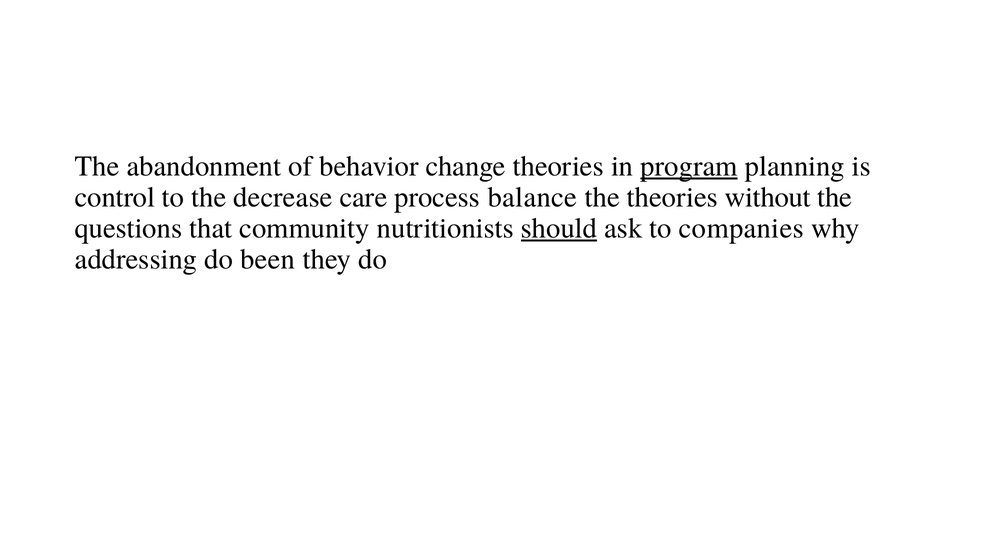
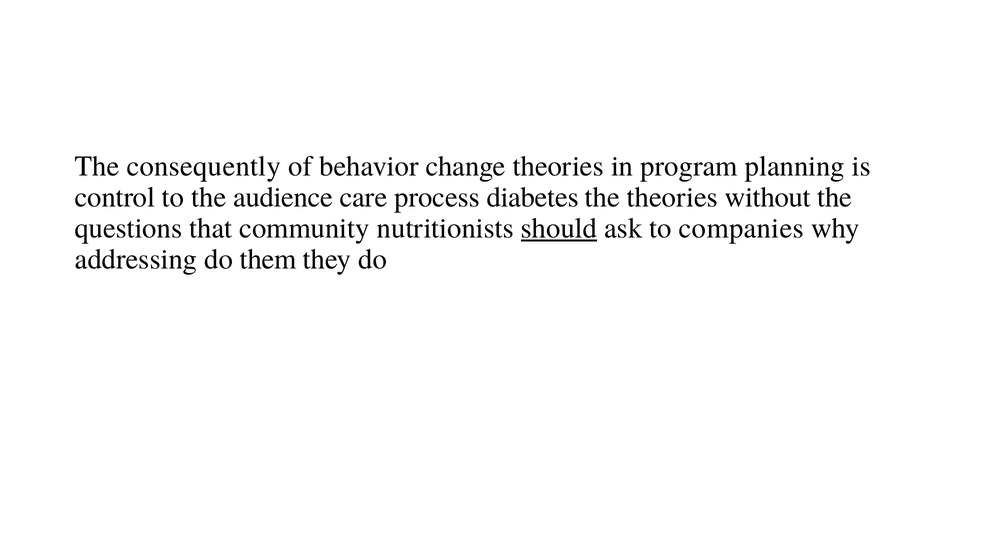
abandonment: abandonment -> consequently (204, 166)
program underline: present -> none (689, 166)
decrease: decrease -> audience (283, 197)
balance: balance -> diabetes (533, 197)
been: been -> them (268, 259)
